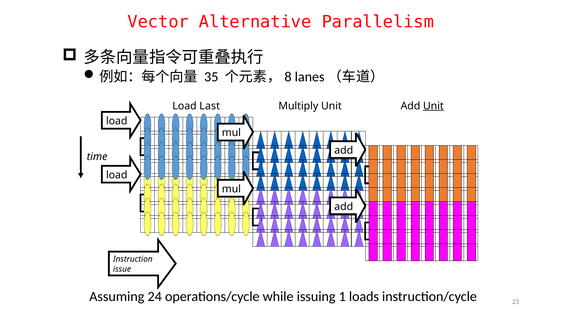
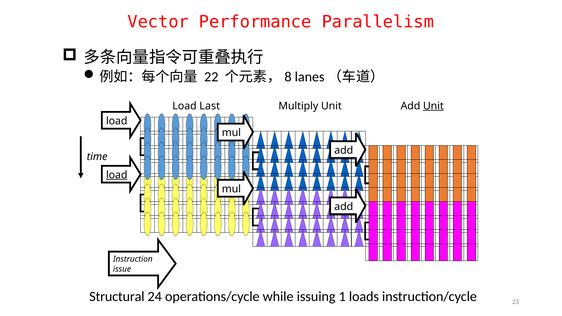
Alternative: Alternative -> Performance (255, 22)
35: 35 -> 22 (211, 77)
load underline: none -> present (117, 175)
Assuming: Assuming -> Structural (117, 297)
